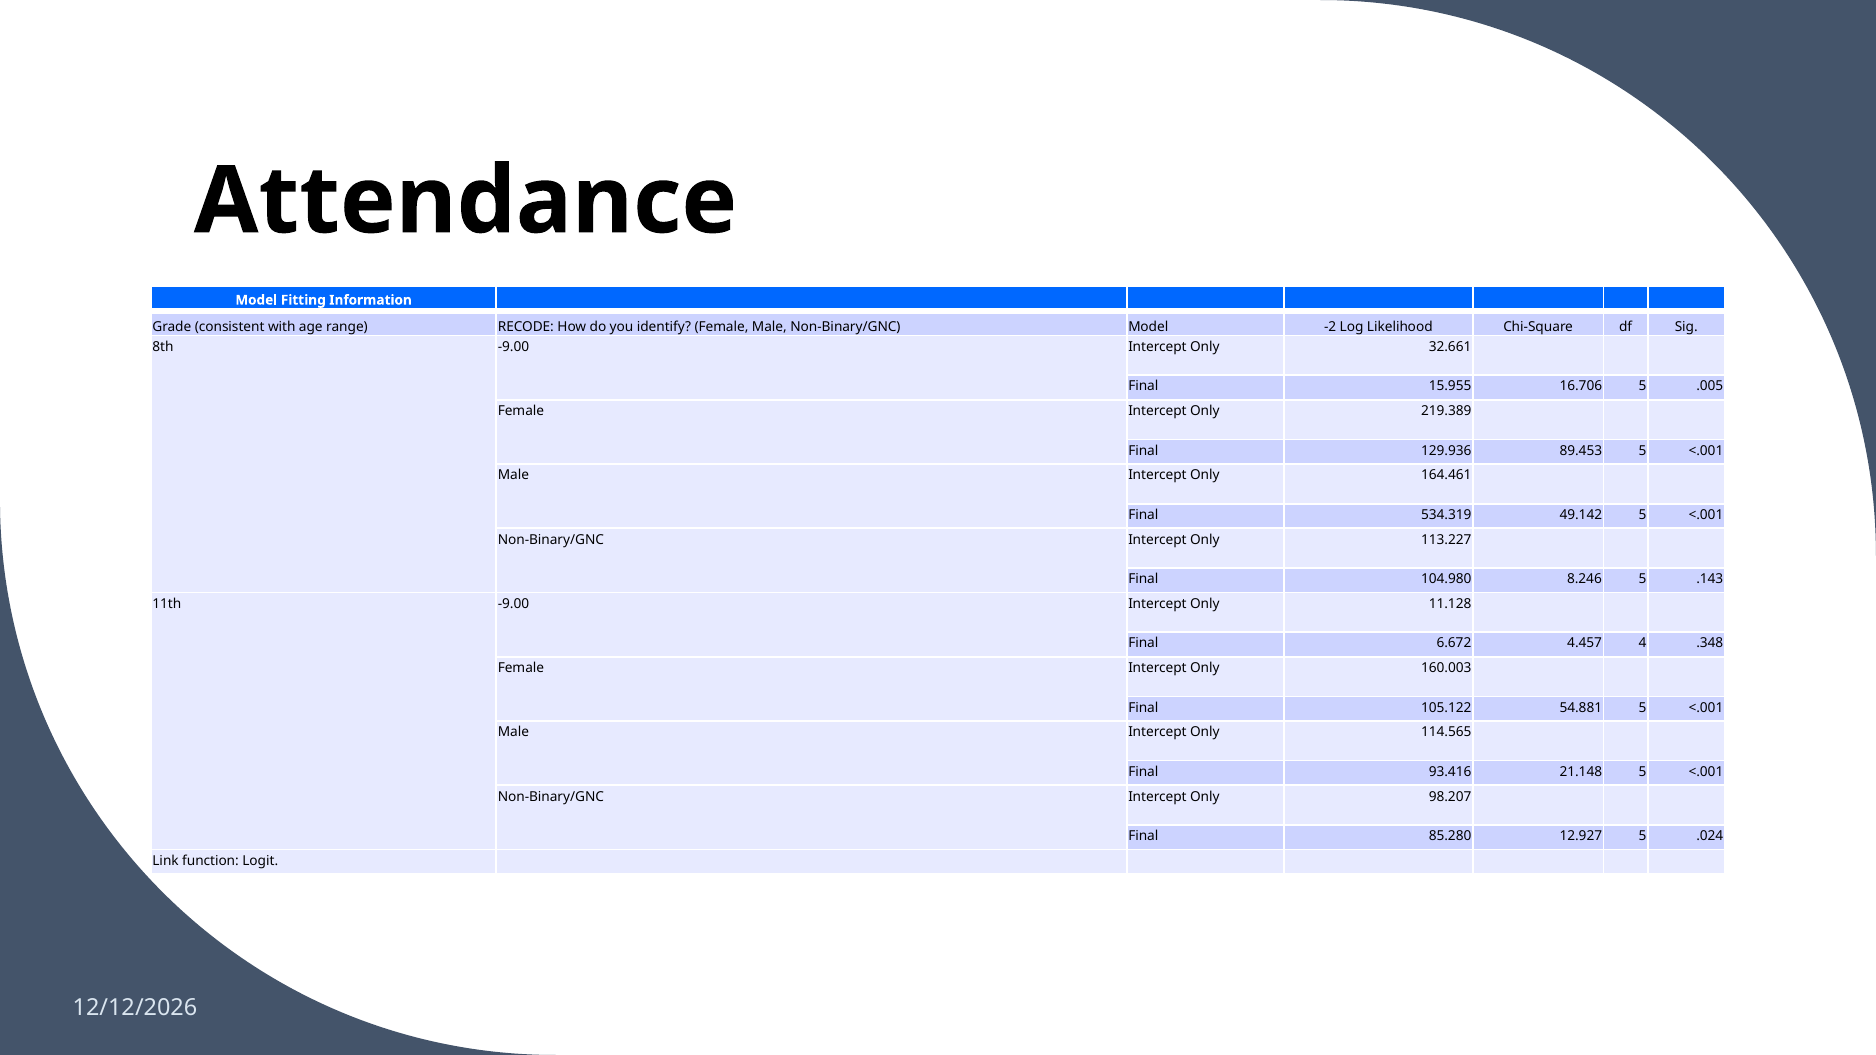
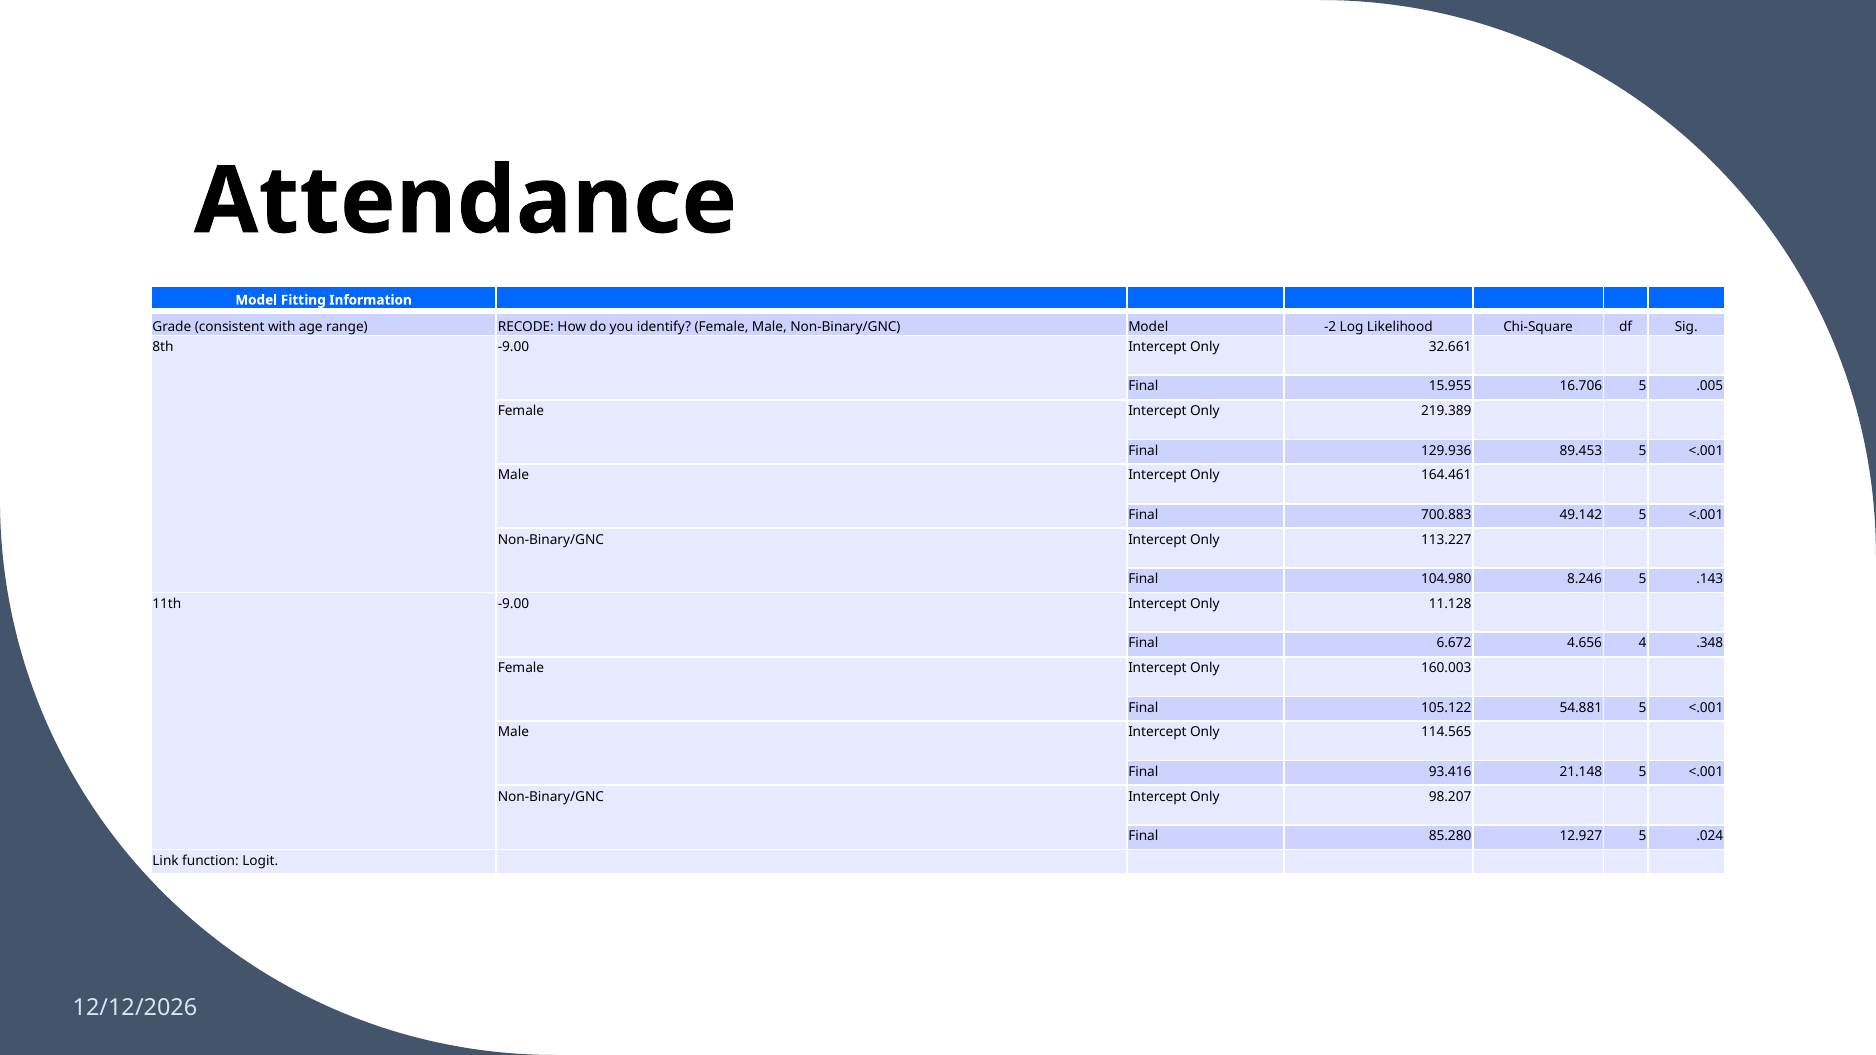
534.319: 534.319 -> 700.883 (1446, 515)
4.457: 4.457 -> 4.656 (1585, 644)
